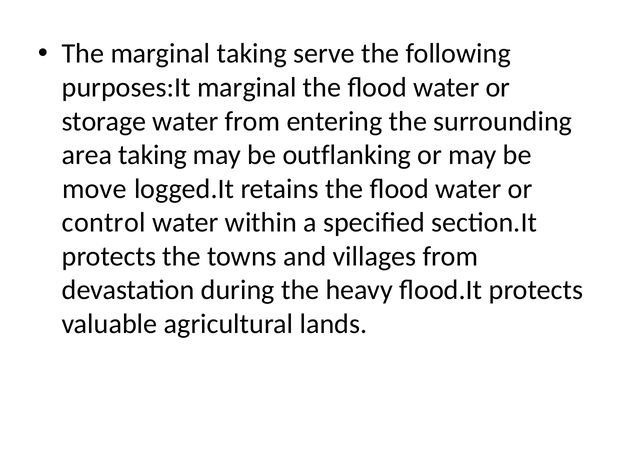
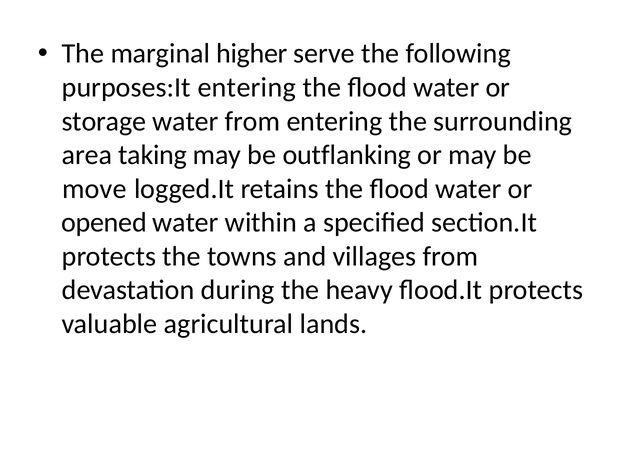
marginal taking: taking -> higher (252, 54)
marginal: marginal -> entering (247, 87)
control: control -> opened (104, 223)
